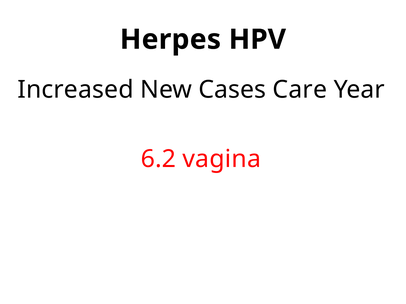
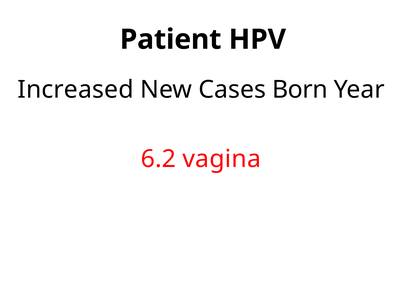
Herpes: Herpes -> Patient (171, 40)
Care: Care -> Born (300, 90)
